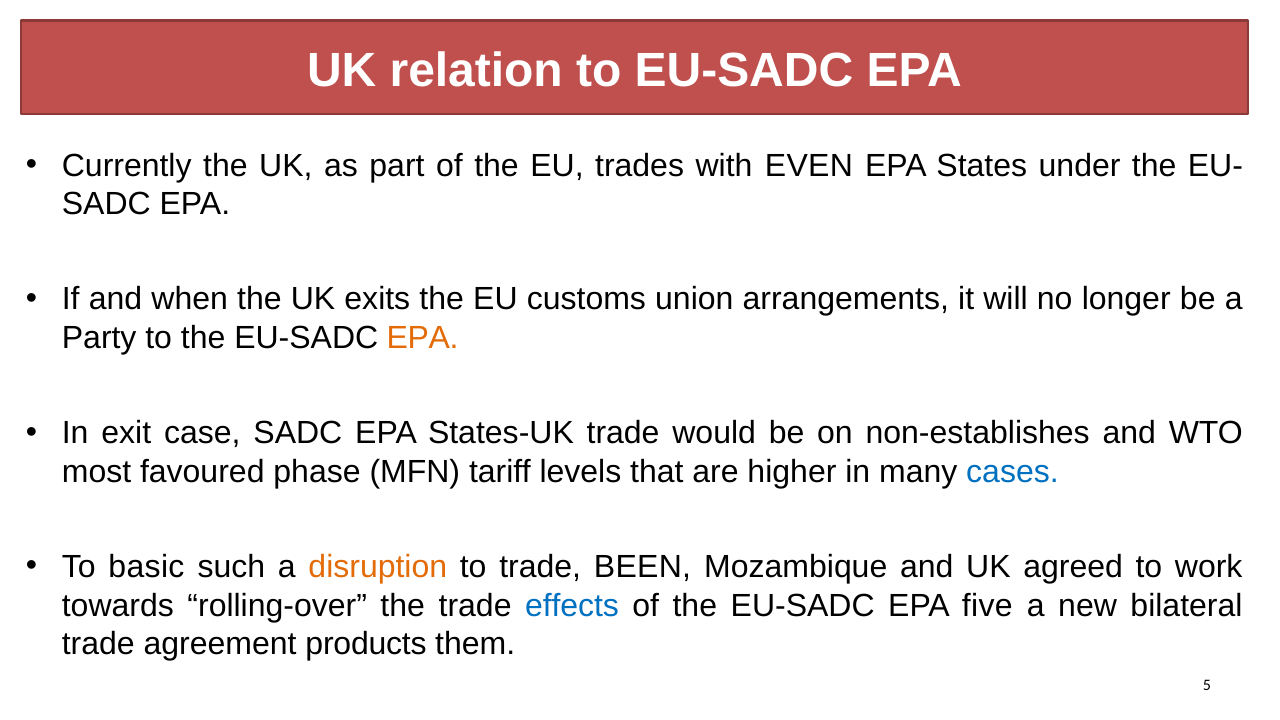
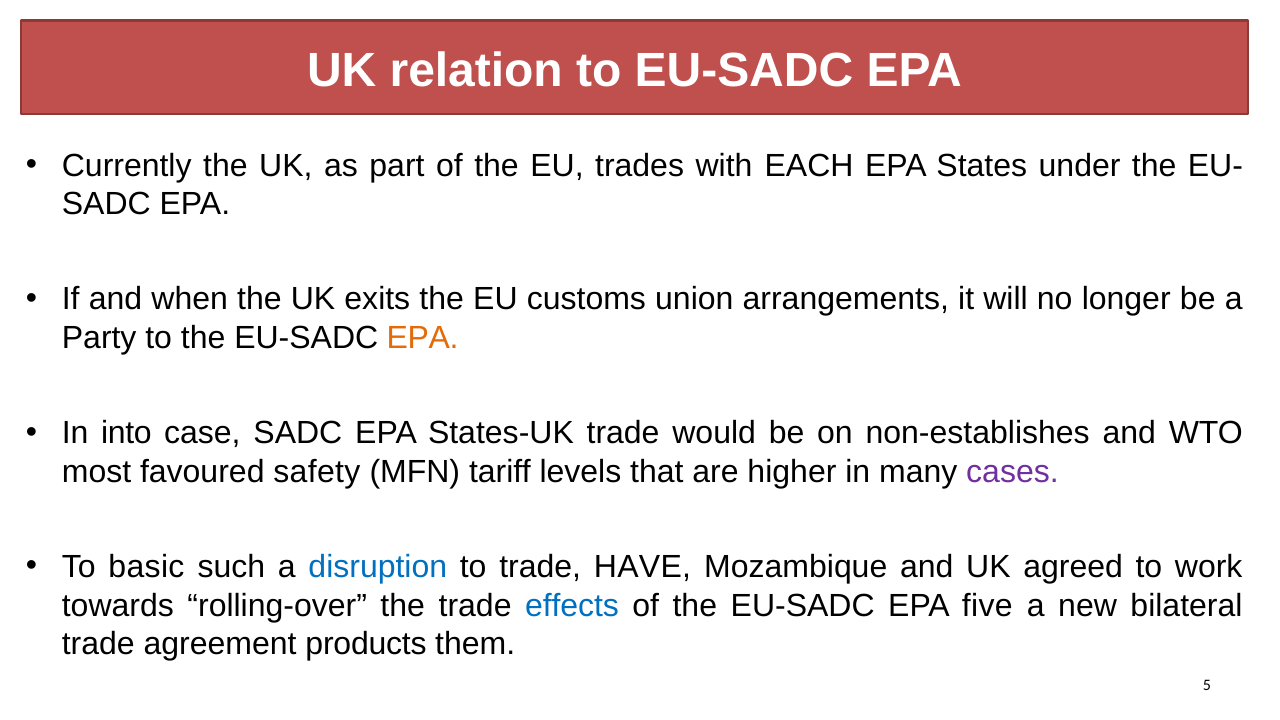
EVEN: EVEN -> EACH (809, 166)
exit: exit -> into (126, 433)
phase: phase -> safety (317, 472)
cases colour: blue -> purple (1012, 472)
disruption colour: orange -> blue (378, 567)
BEEN: BEEN -> HAVE (642, 567)
